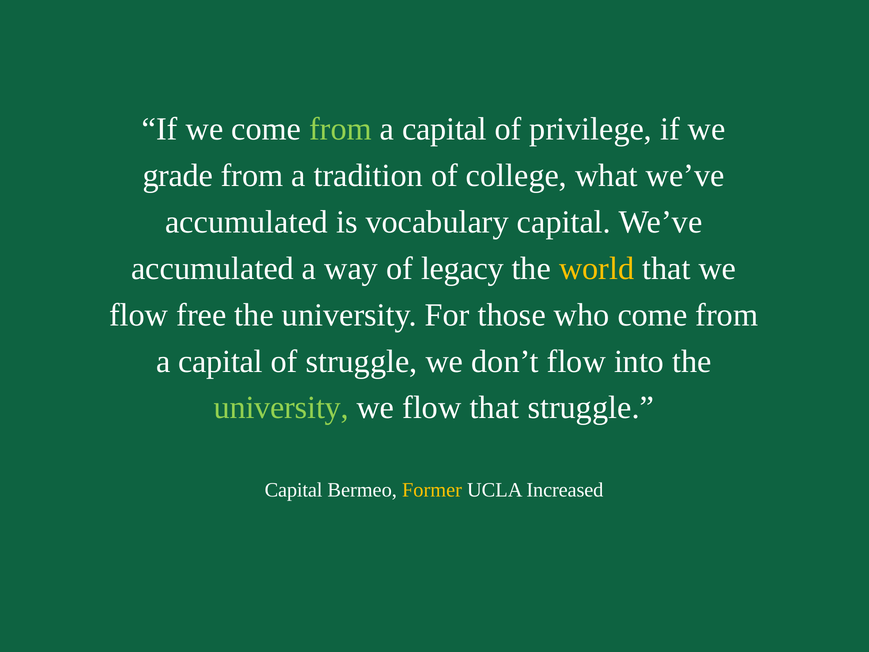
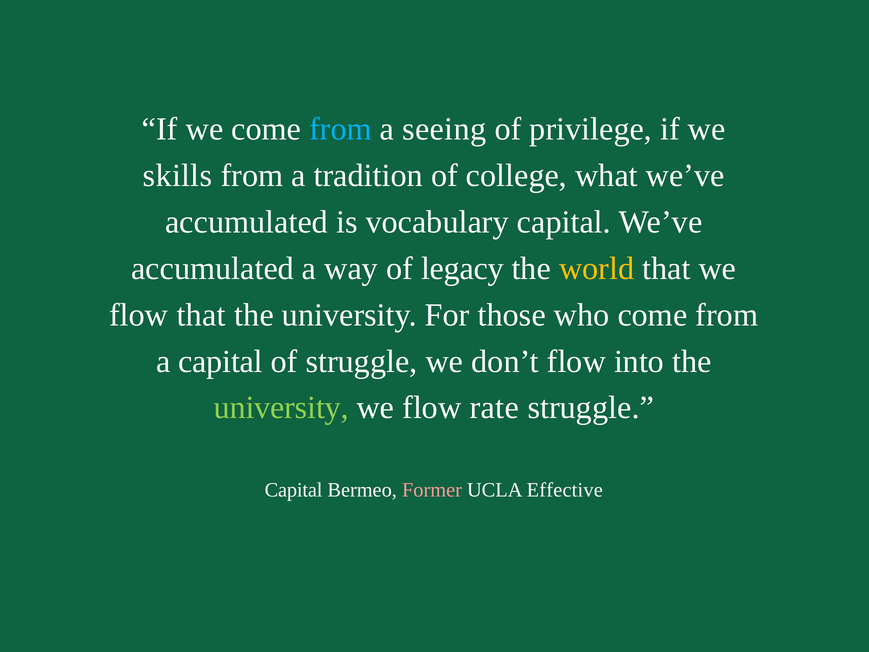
from colour: light green -> light blue (341, 129)
capital: capital -> seeing (444, 129)
grade: grade -> skills (177, 176)
flow free: free -> that (201, 315)
flow that: that -> rate (494, 408)
Former colour: yellow -> pink (432, 490)
Increased: Increased -> Effective (565, 490)
